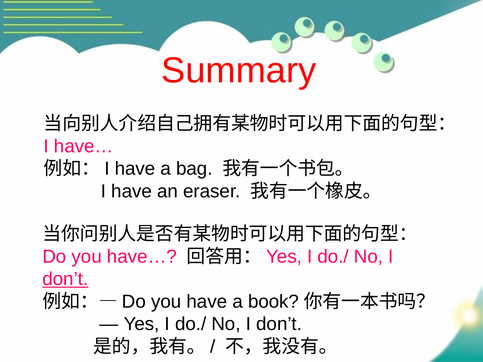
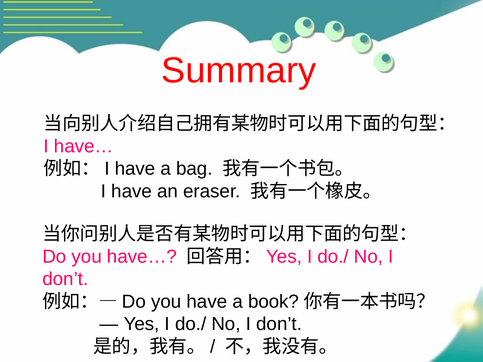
don’t underline: present -> none (65, 279)
